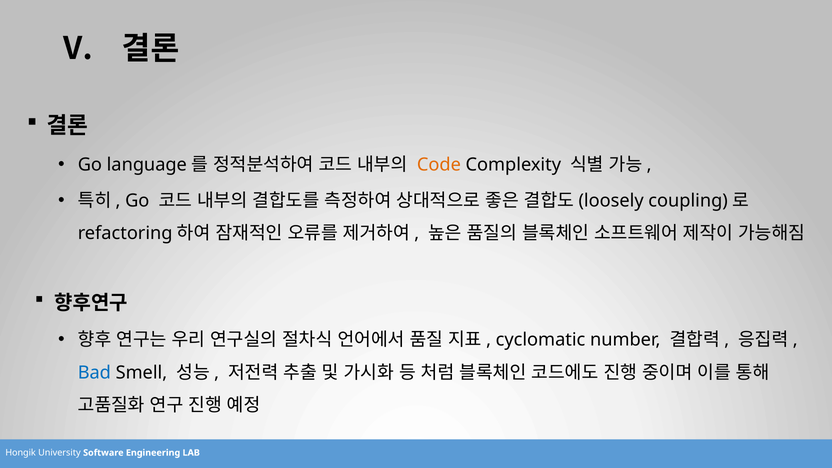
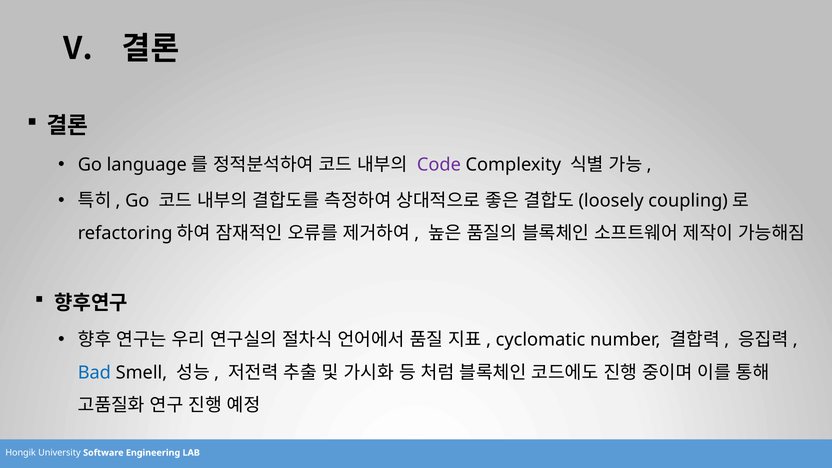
Code colour: orange -> purple (439, 165)
